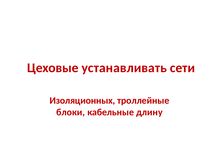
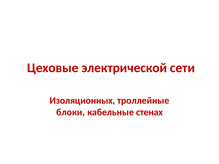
устанавливать: устанавливать -> электрической (124, 68)
длину: длину -> стенах (150, 112)
